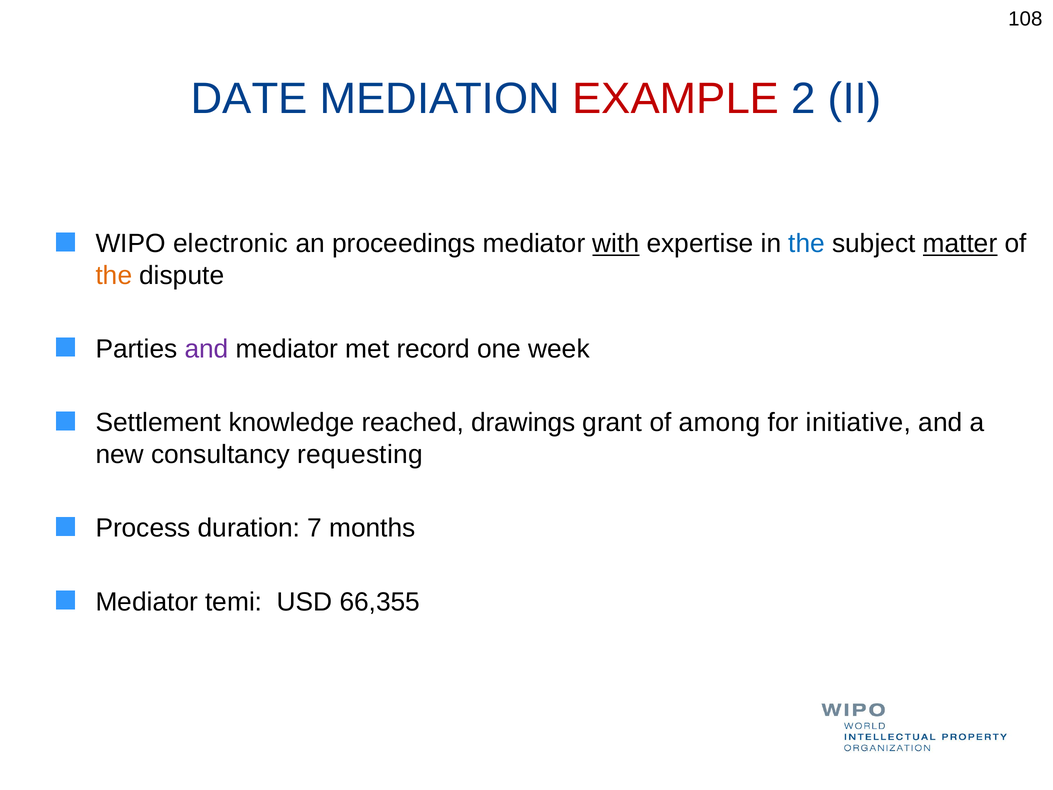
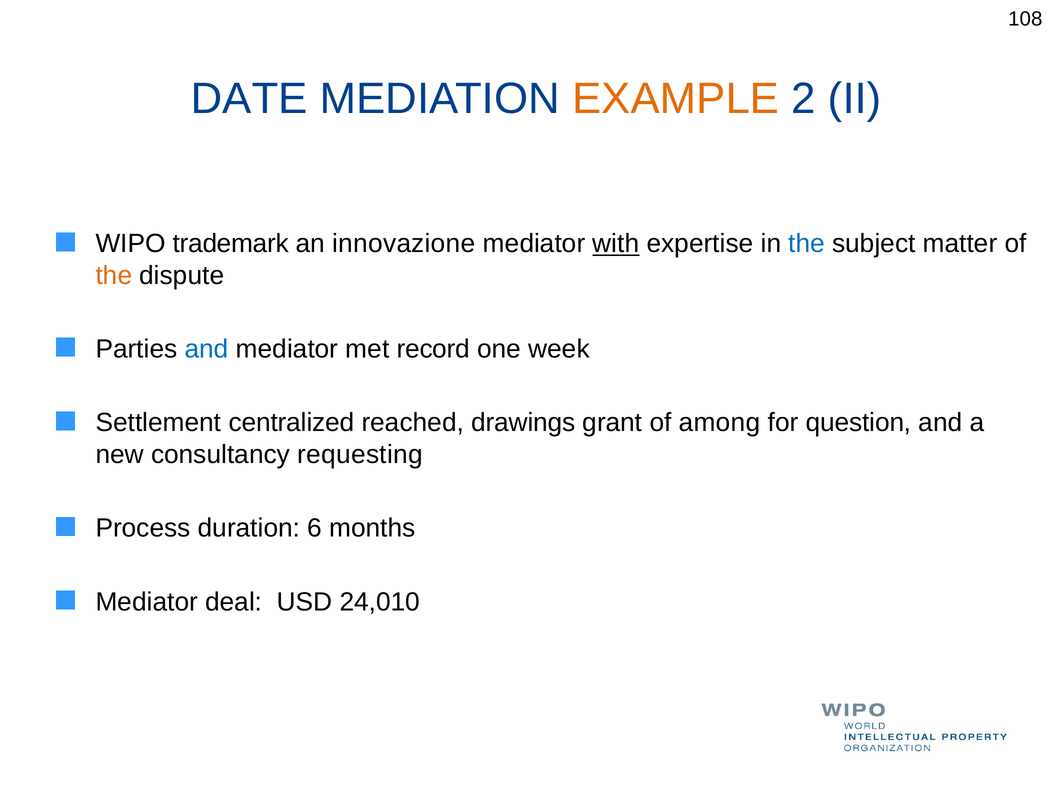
EXAMPLE colour: red -> orange (676, 99)
electronic: electronic -> trademark (231, 244)
proceedings: proceedings -> innovazione (404, 244)
matter underline: present -> none (960, 244)
and colour: purple -> blue (207, 349)
knowledge: knowledge -> centralized (291, 423)
initiative: initiative -> question (859, 423)
7: 7 -> 6 (315, 528)
temi: temi -> deal (234, 602)
66,355: 66,355 -> 24,010 (380, 602)
